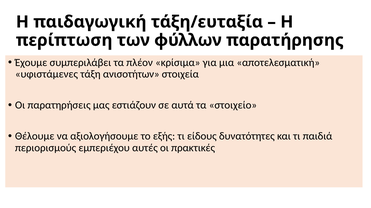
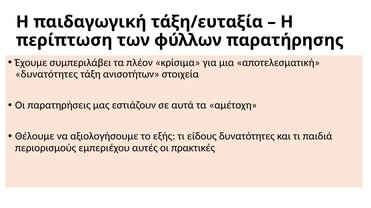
υφιστάμενες: υφιστάμενες -> δυνατότητες (46, 74)
στοιχείο: στοιχείο -> αμέτοχη (233, 106)
